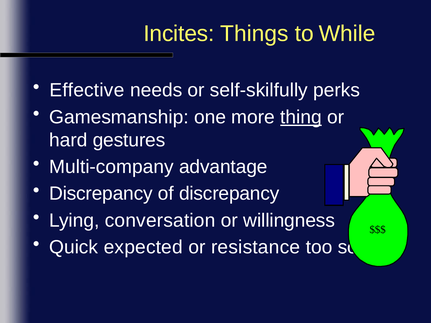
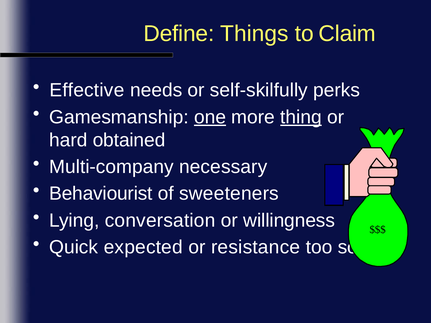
Incites: Incites -> Define (179, 34)
While: While -> Claim (347, 34)
one underline: none -> present (210, 117)
gestures: gestures -> obtained (129, 140)
advantage: advantage -> necessary (223, 167)
Discrepancy: Discrepancy -> Behaviourist (101, 194)
of discrepancy: discrepancy -> sweeteners (229, 194)
